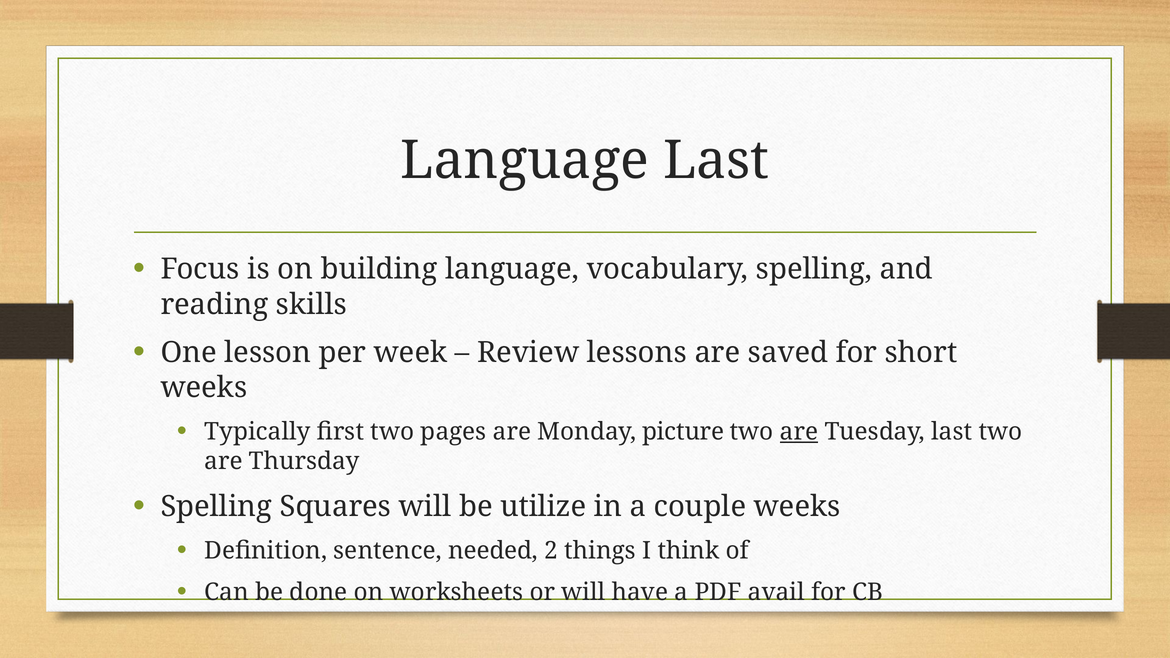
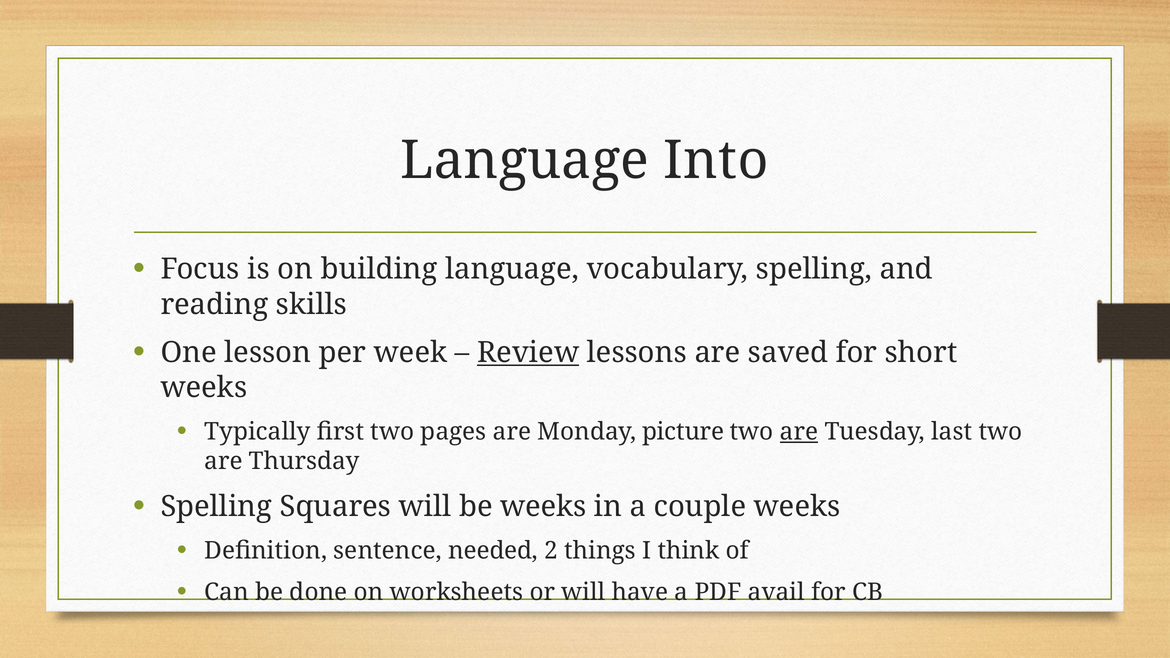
Language Last: Last -> Into (716, 161)
Review underline: none -> present (528, 353)
be utilize: utilize -> weeks (543, 507)
